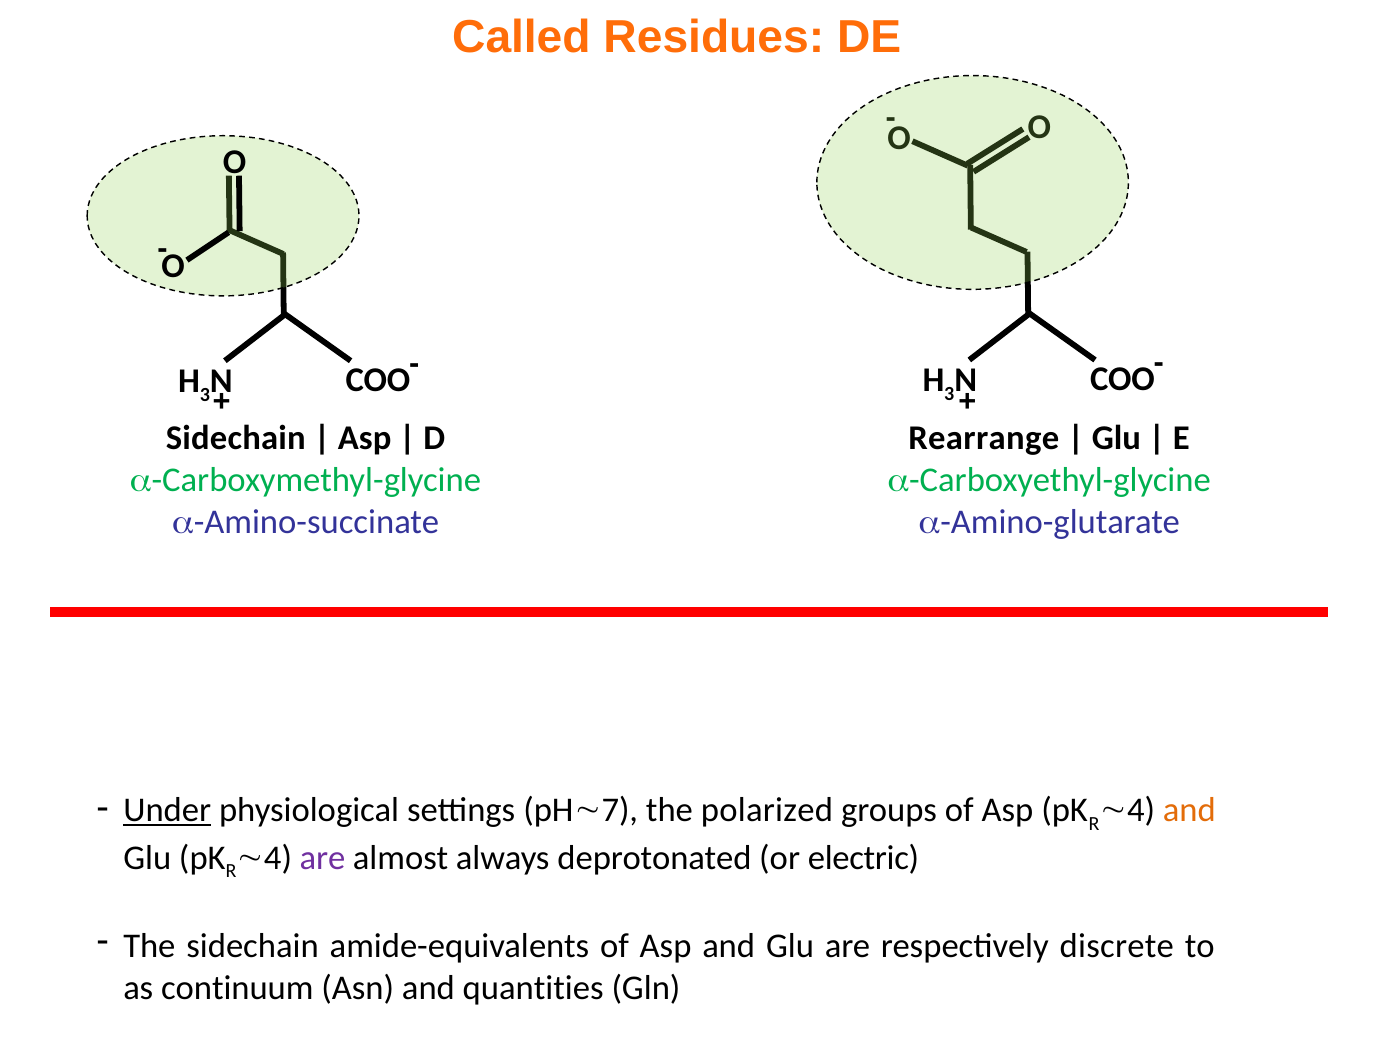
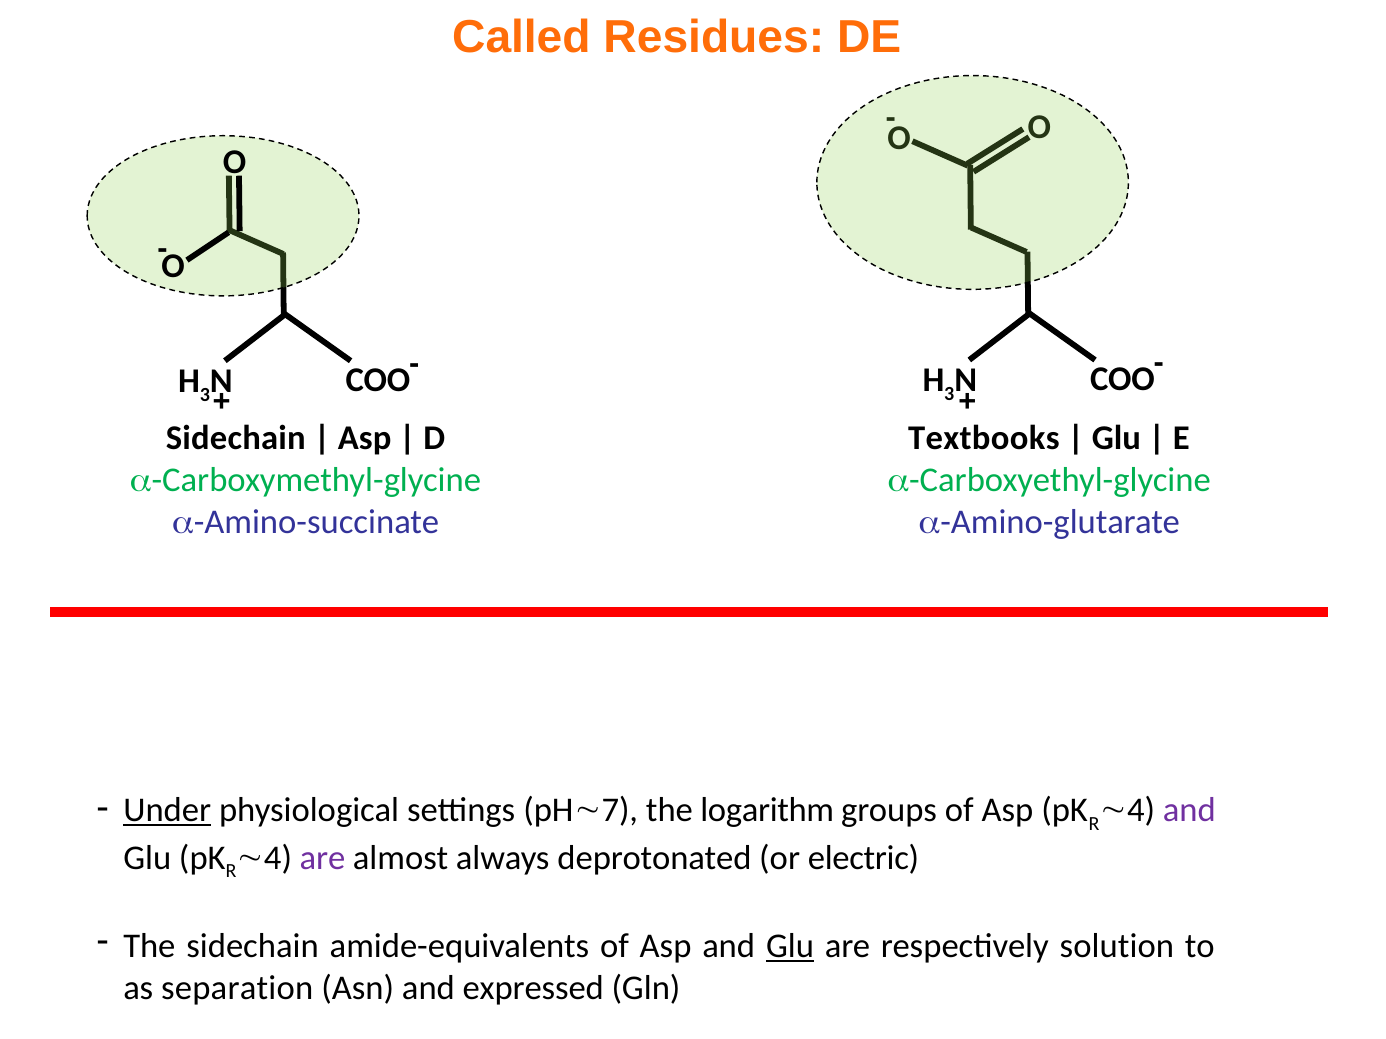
Rearrange: Rearrange -> Textbooks (984, 439)
polarized: polarized -> logarithm (767, 811)
and colour: orange -> purple (1189, 811)
Glu underline: none -> present (790, 947)
discrete: discrete -> solution (1117, 947)
continuum: continuum -> separation (237, 989)
quantities: quantities -> expressed (533, 989)
